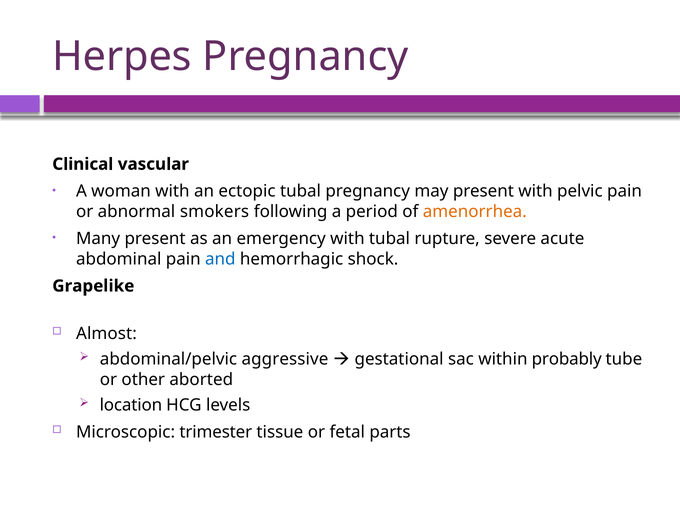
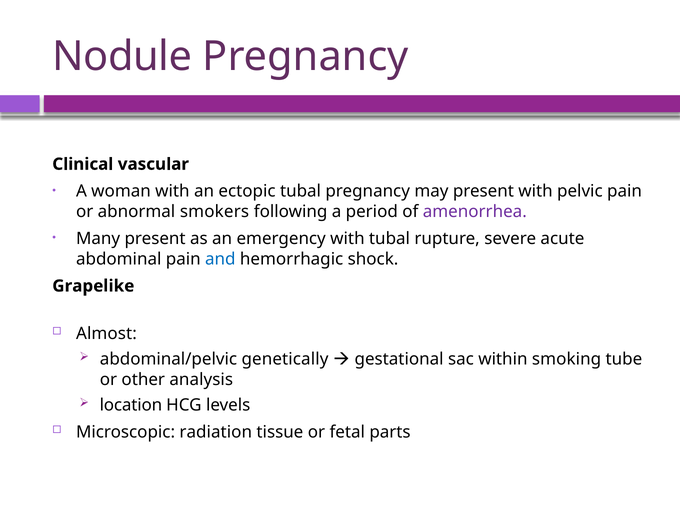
Herpes: Herpes -> Nodule (122, 57)
amenorrhea colour: orange -> purple (475, 212)
aggressive: aggressive -> genetically (285, 359)
probably: probably -> smoking (567, 359)
aborted: aborted -> analysis (201, 379)
trimester: trimester -> radiation (216, 432)
